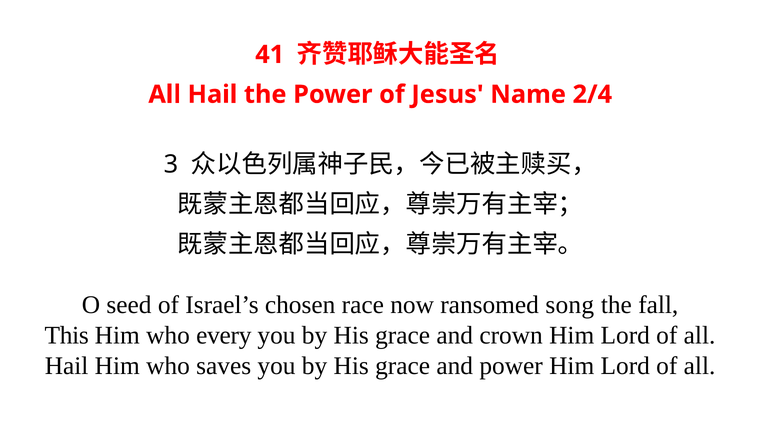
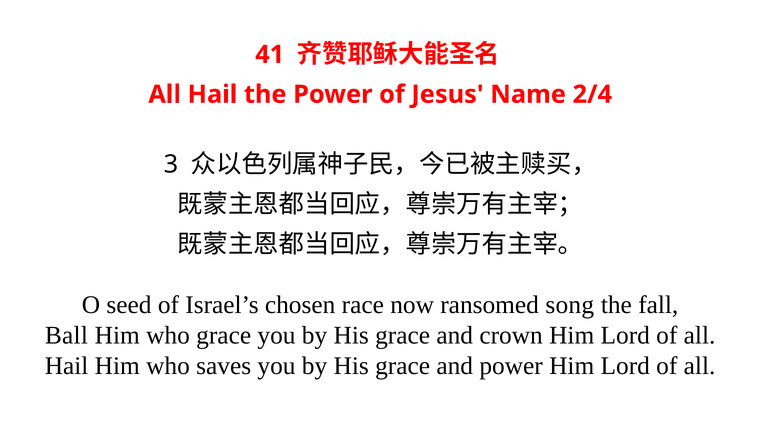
This: This -> Ball (66, 335)
who every: every -> grace (224, 335)
